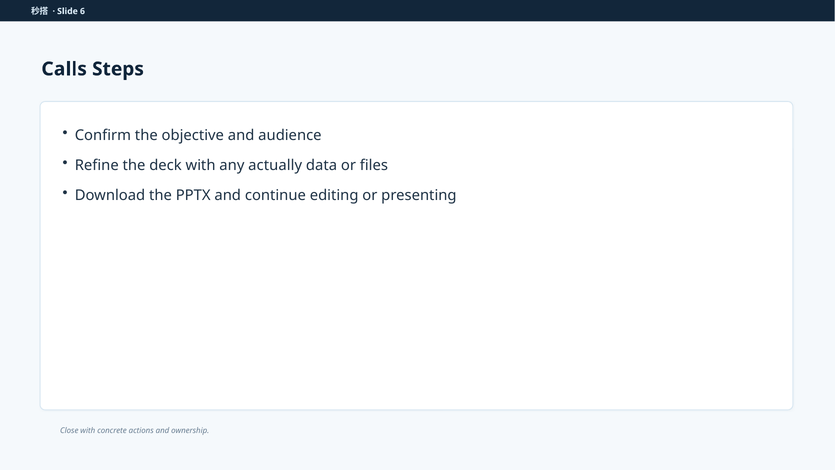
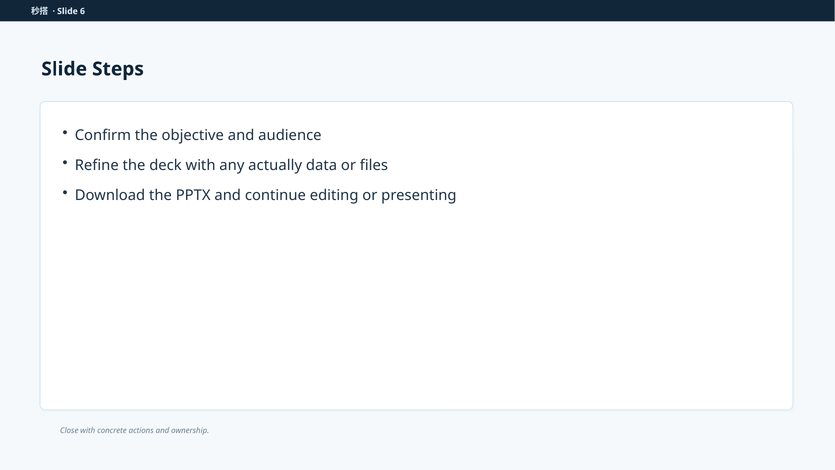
Calls: Calls -> Slide (64, 69)
